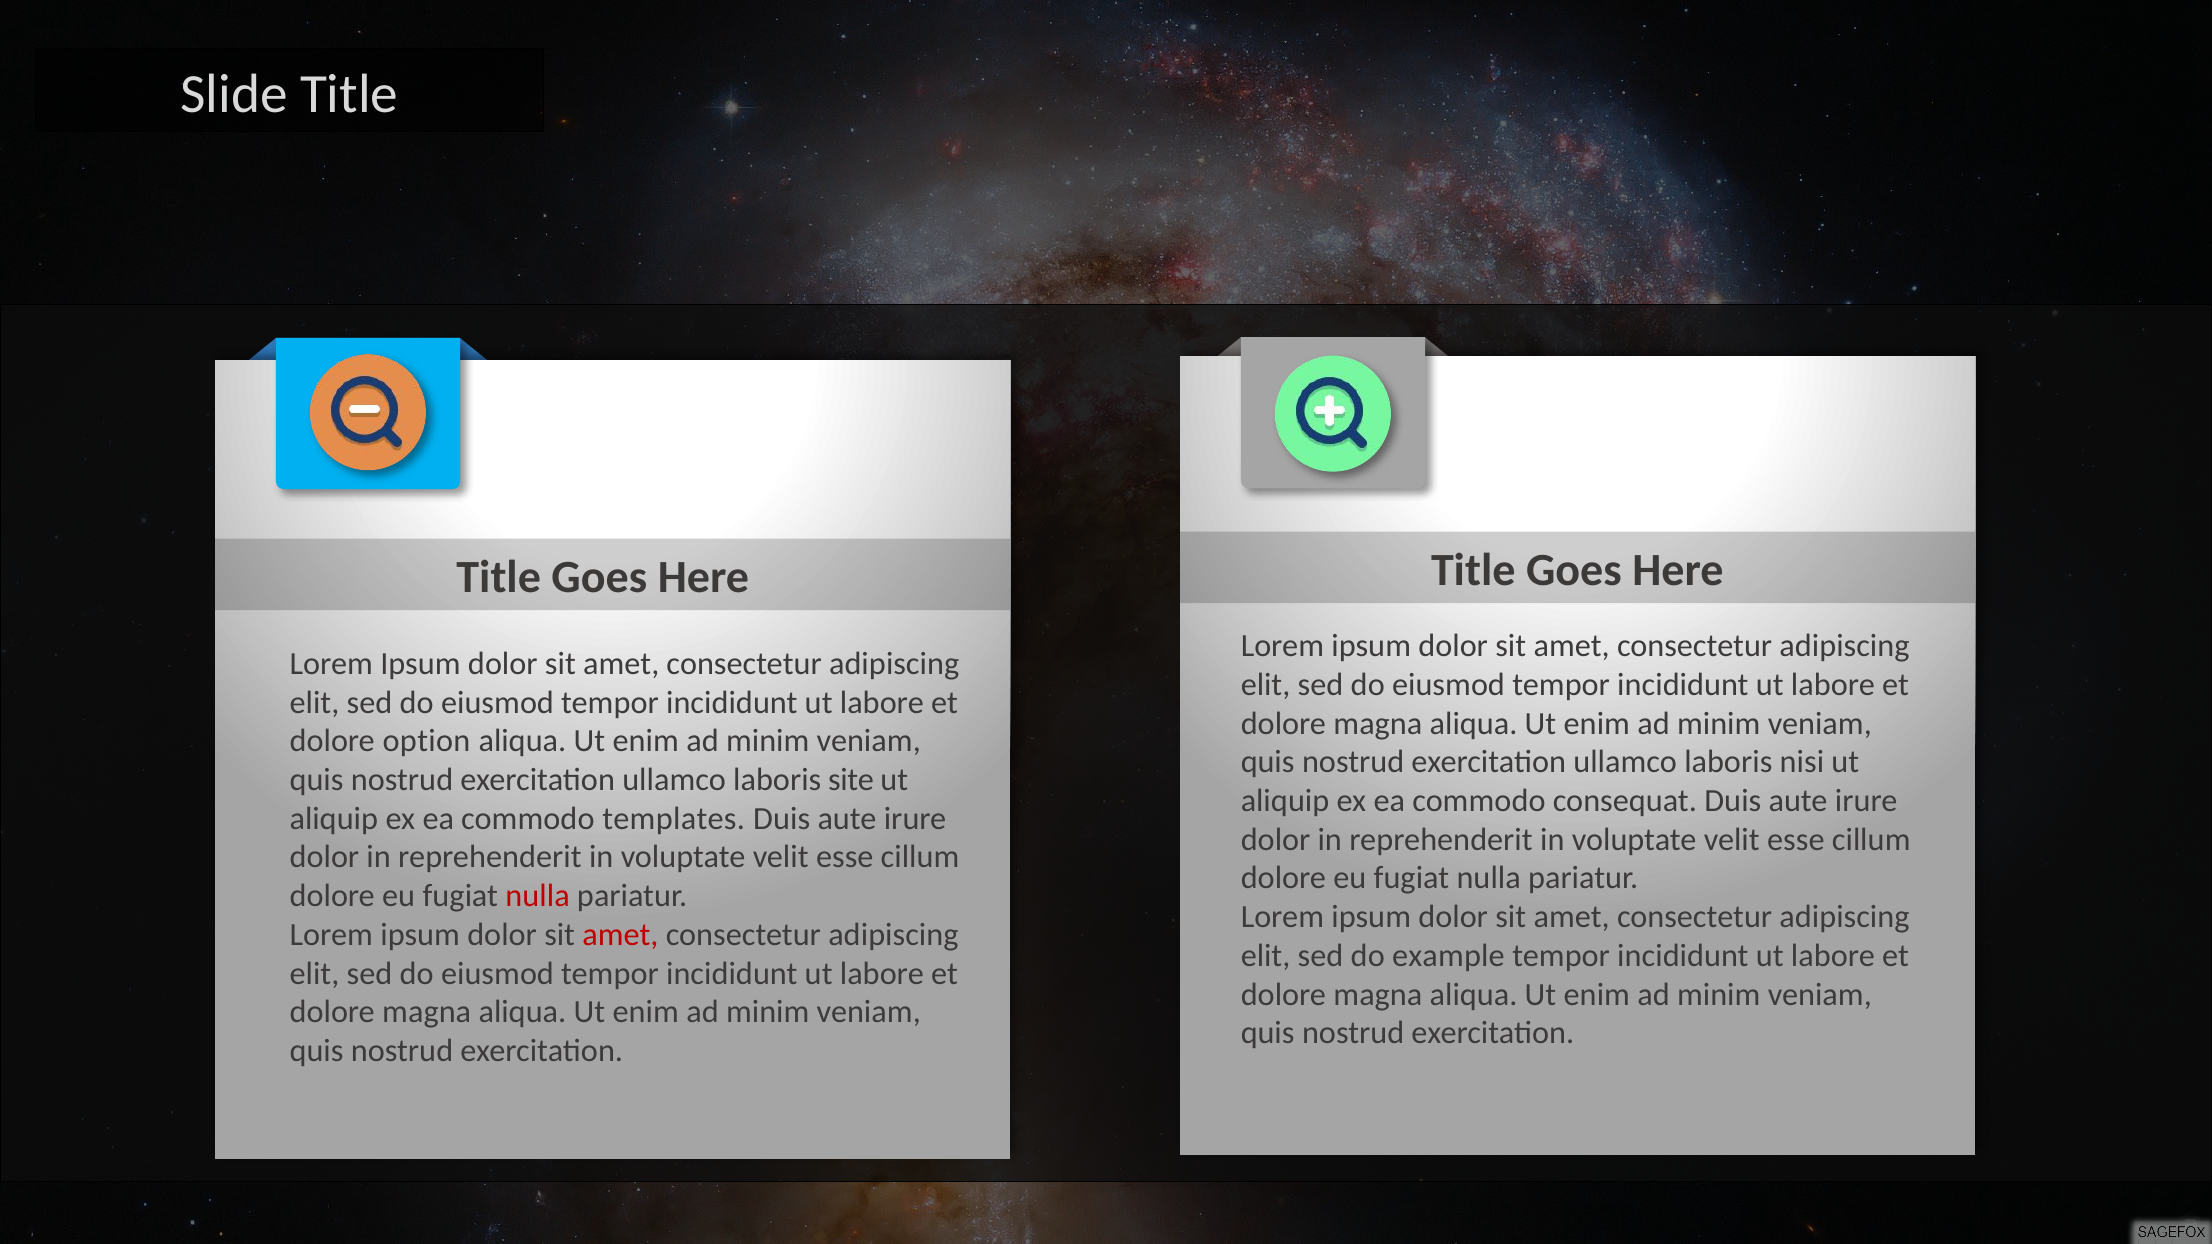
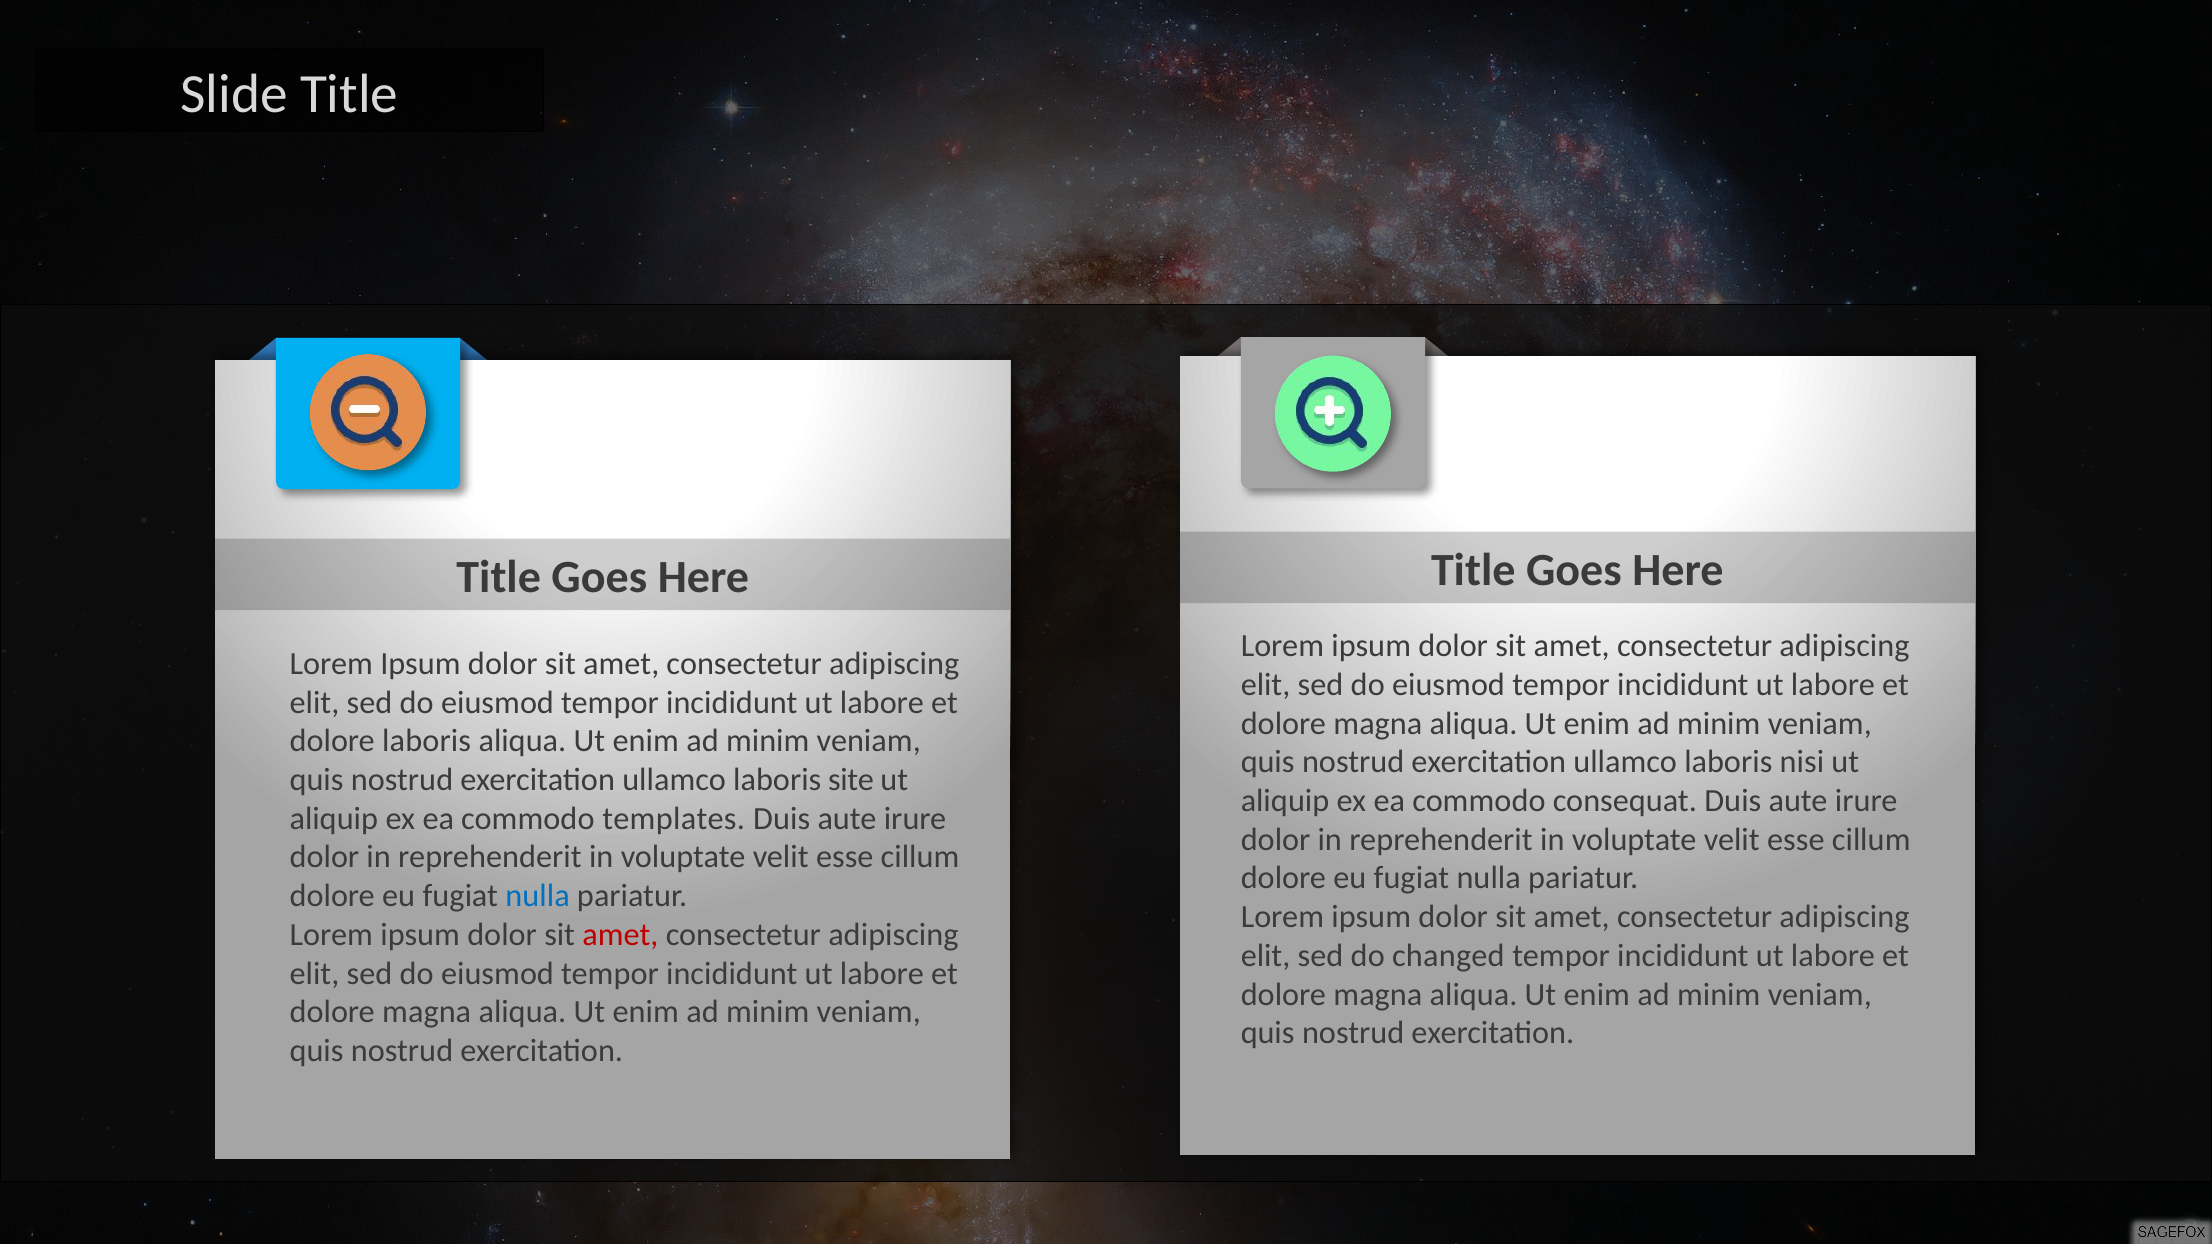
dolore option: option -> laboris (427, 741)
nulla colour: red -> blue (538, 896)
example: example -> changed (1448, 956)
